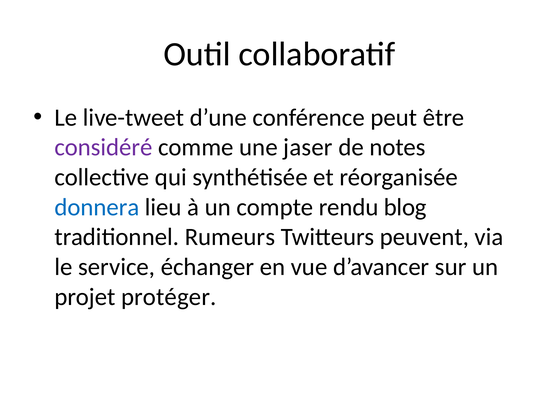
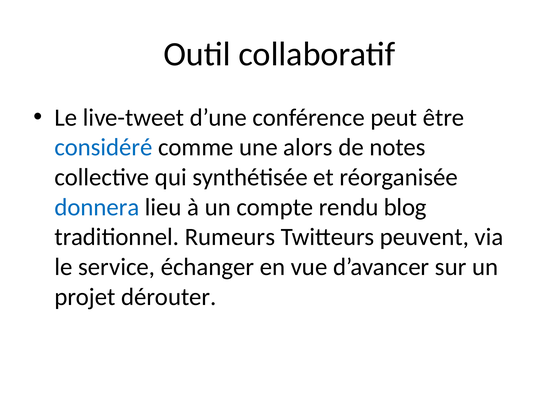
considéré colour: purple -> blue (104, 147)
jaser: jaser -> alors (308, 147)
protéger: protéger -> dérouter (169, 296)
